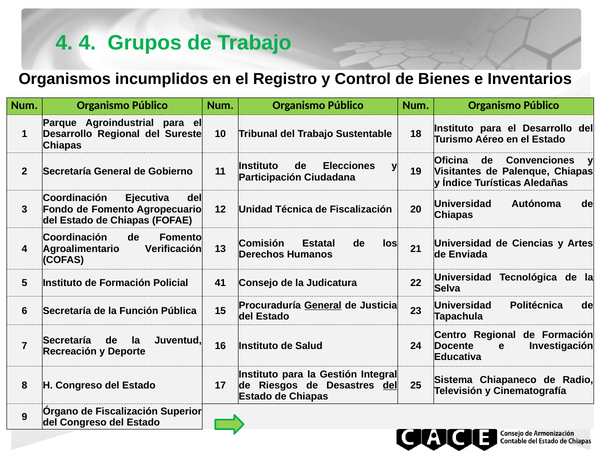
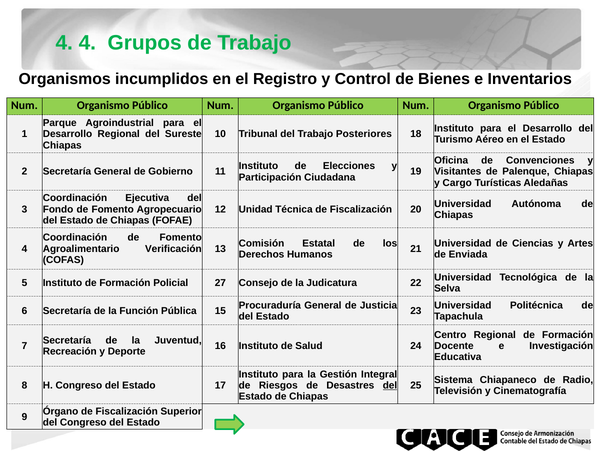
Sustentable: Sustentable -> Posteriores (364, 134)
Índice: Índice -> Cargo (457, 183)
41: 41 -> 27 (220, 283)
General underline: present -> none (323, 305)
